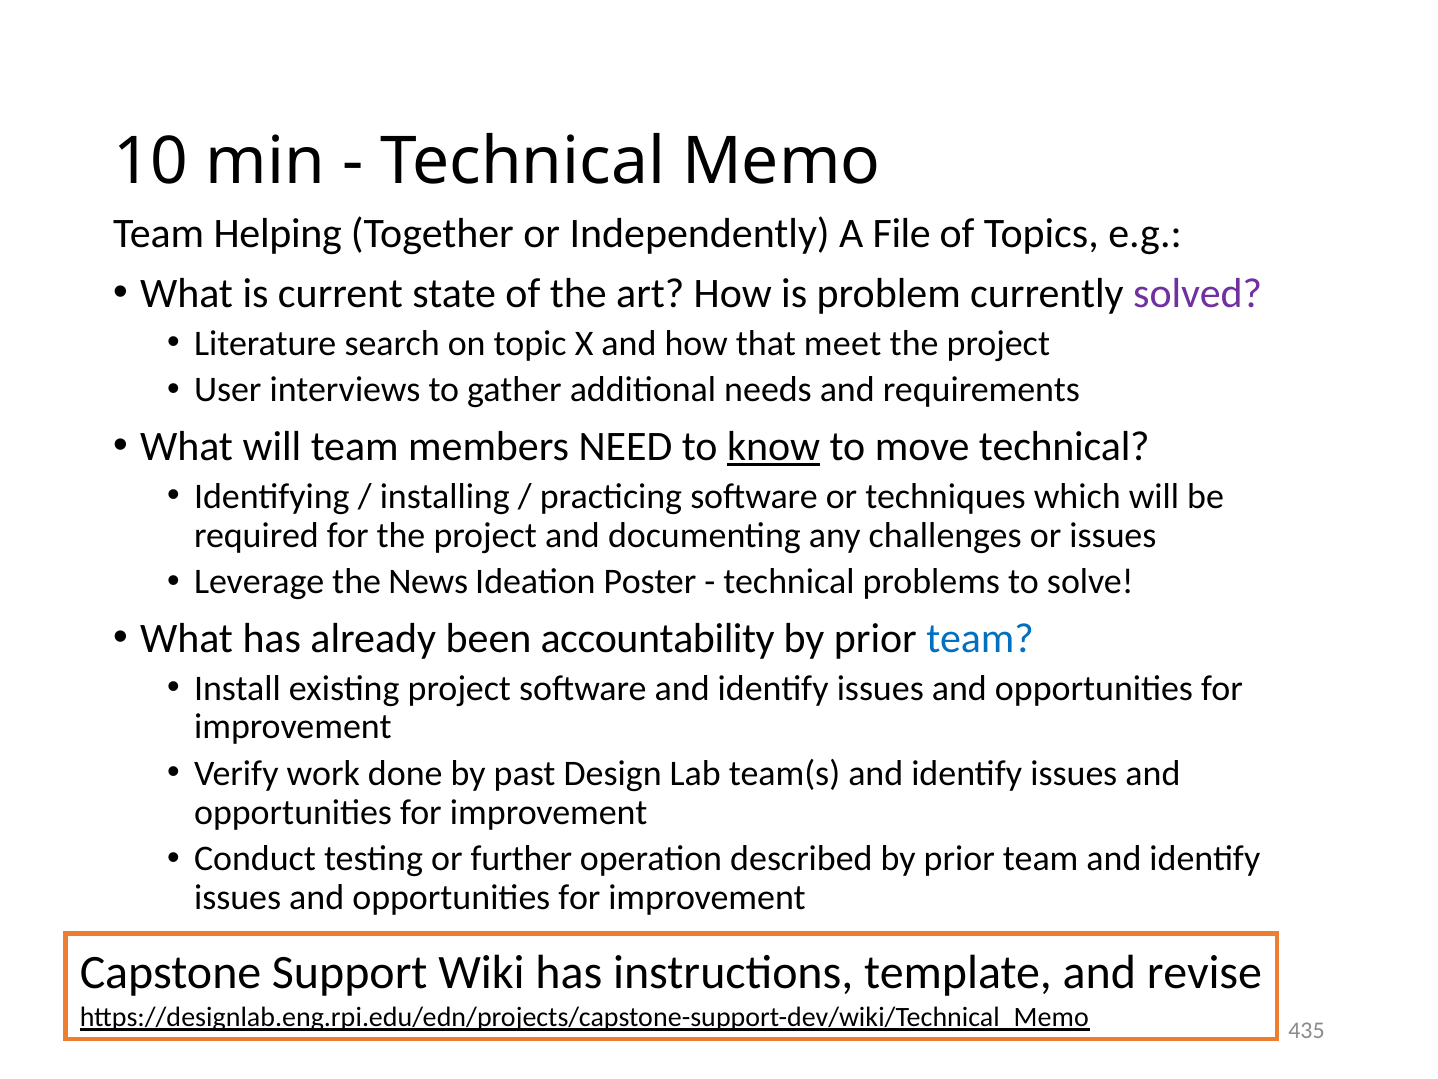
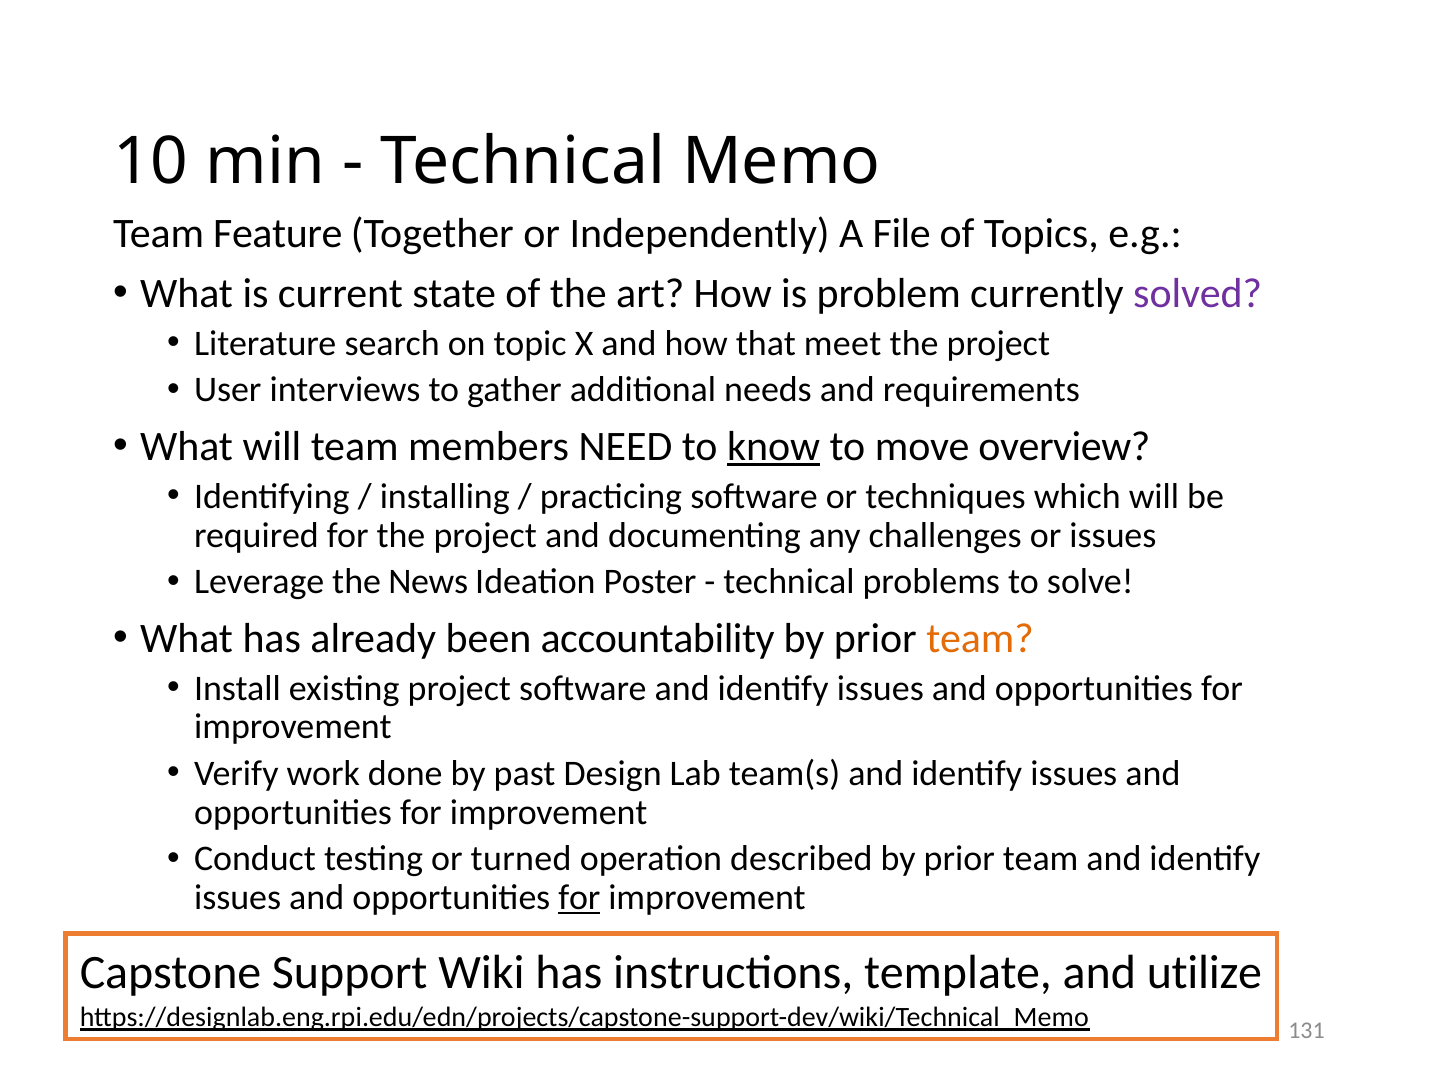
Helping: Helping -> Feature (278, 233)
move technical: technical -> overview (1064, 446)
team colour: blue -> orange (980, 638)
further: further -> turned (521, 858)
for underline: none -> present (579, 897)
revise: revise -> utilize (1204, 972)
435: 435 -> 131 (1307, 1030)
